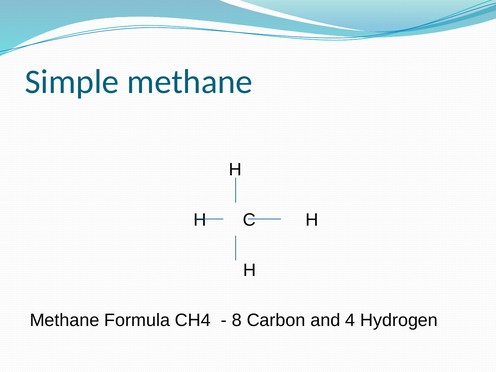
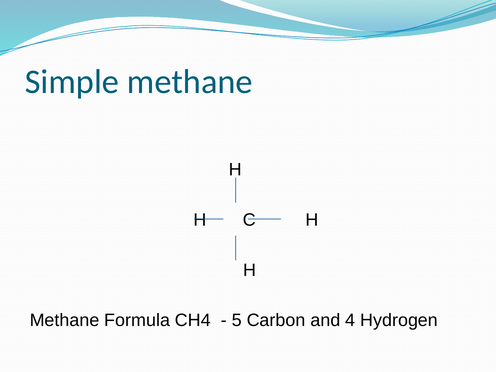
8: 8 -> 5 (237, 320)
